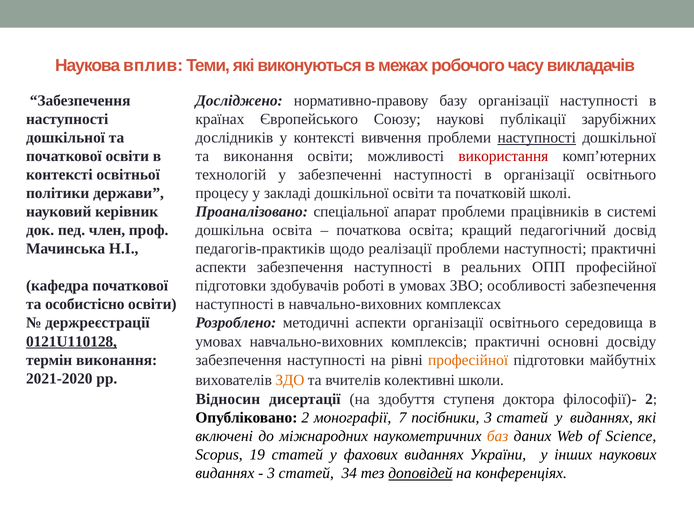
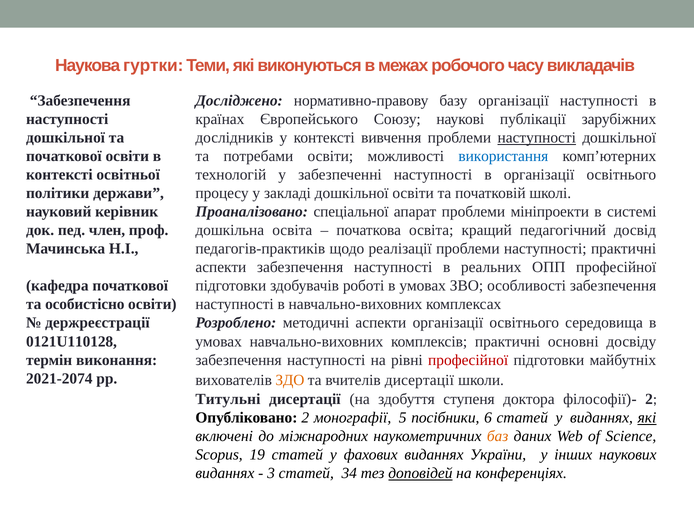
вплив: вплив -> гуртки (153, 65)
та виконання: виконання -> потребами (258, 156)
використання colour: red -> blue (503, 156)
працівників: працівників -> мініпроекти (550, 212)
0121U110128 underline: present -> none (71, 341)
професійної colour: orange -> red (468, 360)
2021-2020: 2021-2020 -> 2021-2074 (59, 378)
вчителів колективні: колективні -> дисертації (419, 380)
Відносин: Відносин -> Титульні (228, 399)
7: 7 -> 5 (403, 417)
посібники 3: 3 -> 6 (488, 417)
які underline: none -> present (647, 417)
